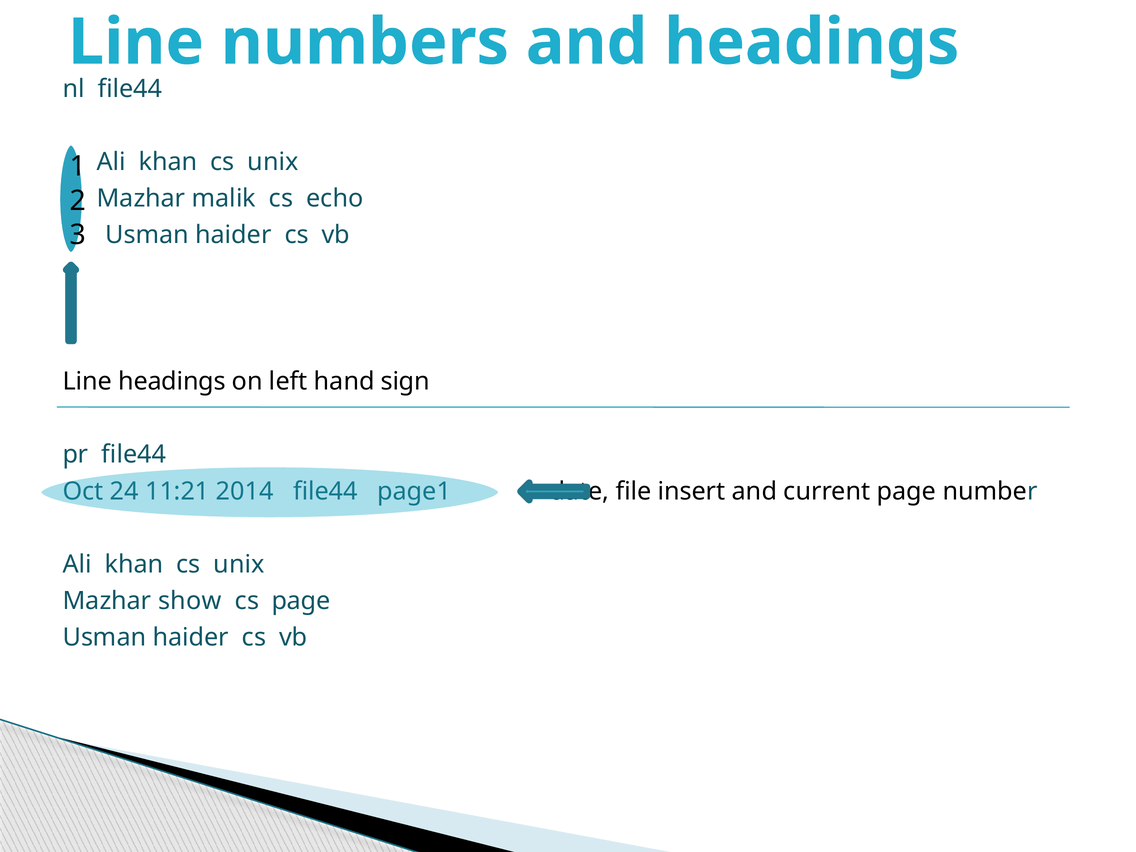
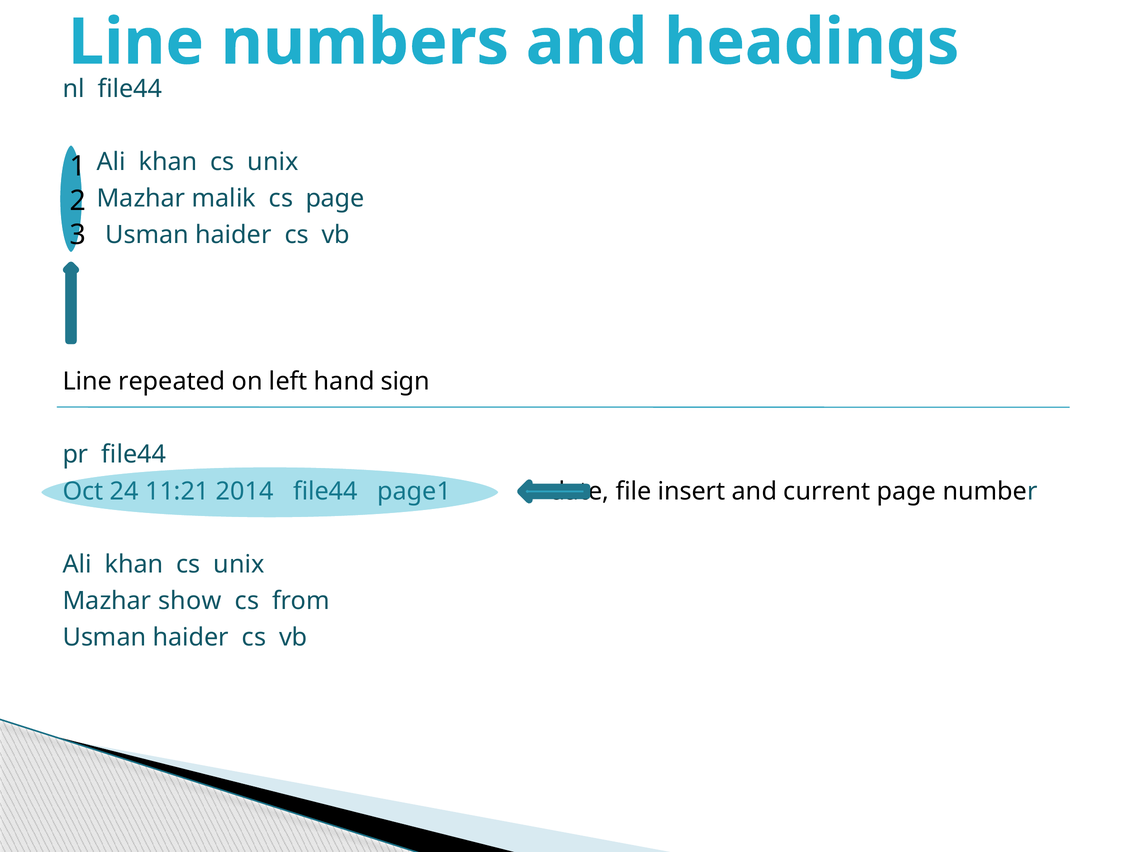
cs echo: echo -> page (335, 199)
Line headings: headings -> repeated (172, 381)
cs page: page -> from (301, 601)
